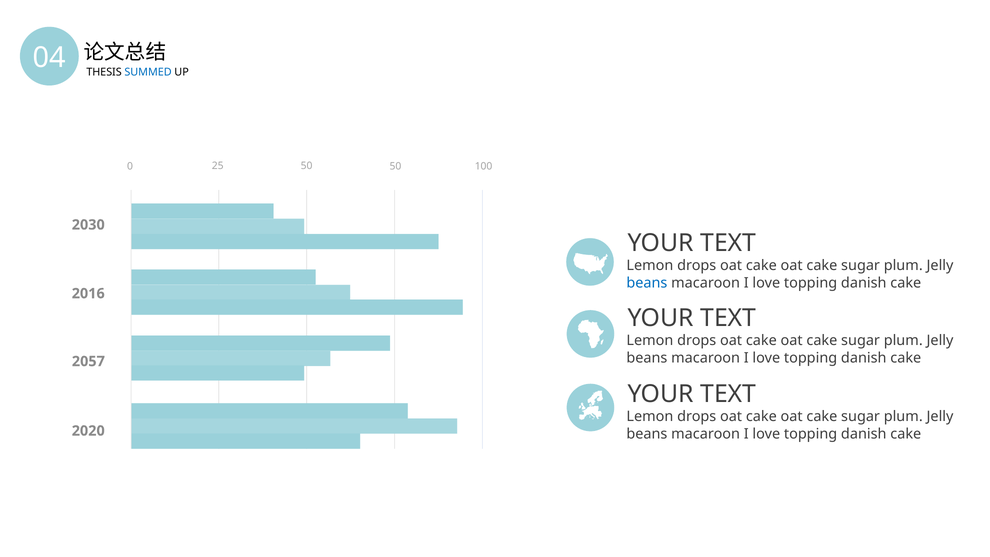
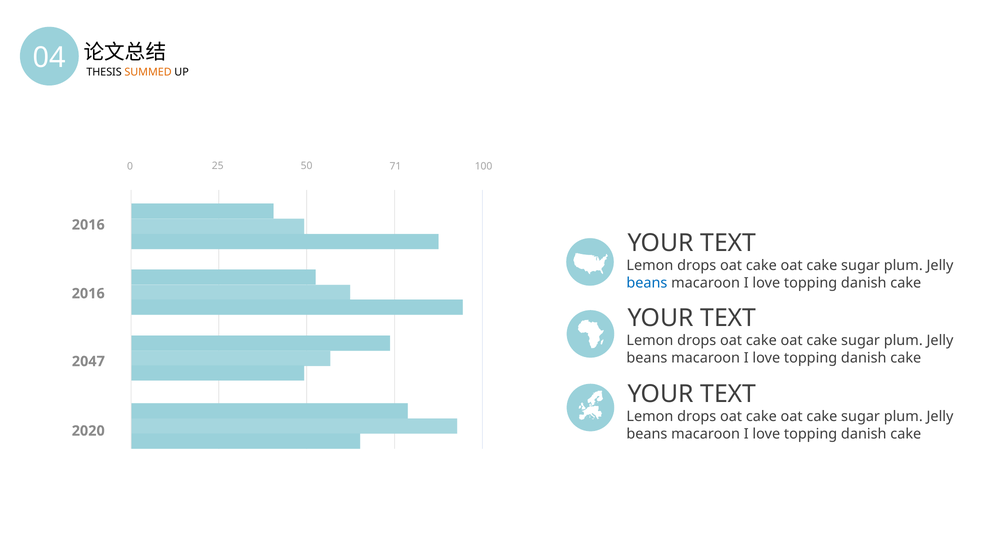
SUMMED colour: blue -> orange (148, 72)
50 50: 50 -> 71 (395, 166)
2030: 2030 -> 2016 (88, 225)
2057: 2057 -> 2047 (88, 361)
